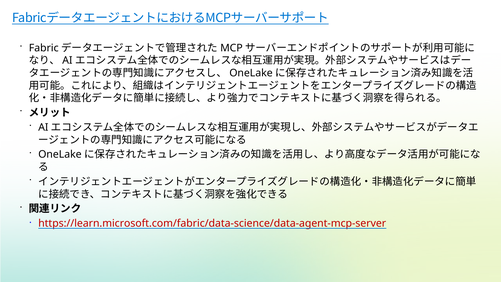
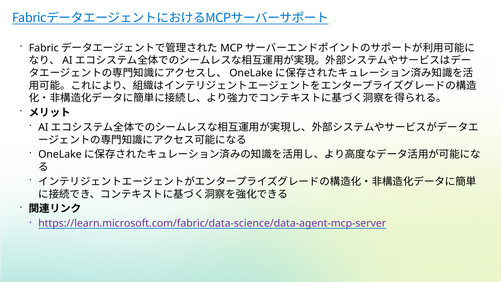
https://learn.microsoft.com/fabric/data-science/data-agent-mcp-server colour: red -> purple (212, 223)
